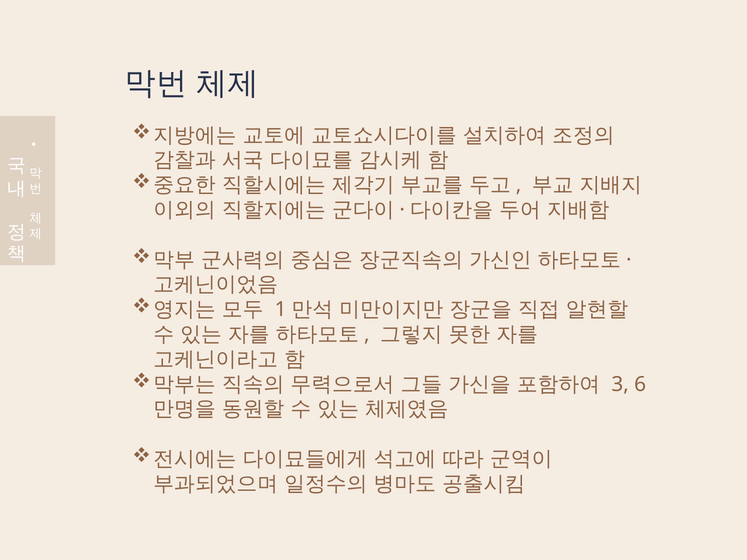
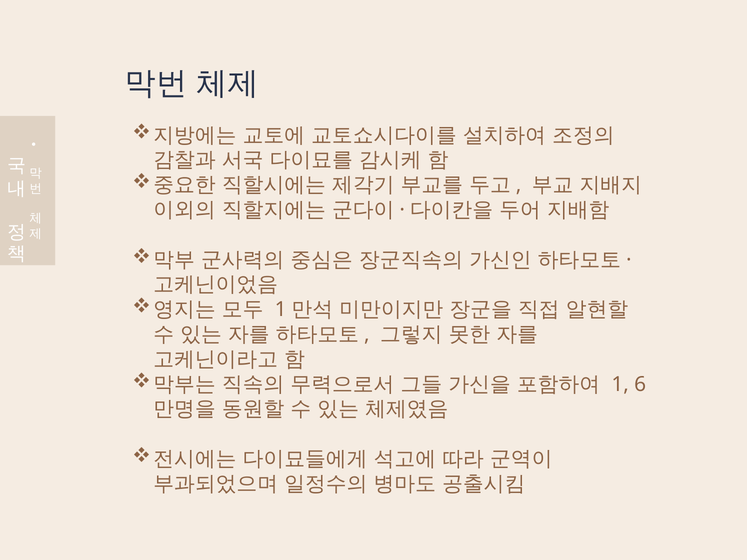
3: 3 -> 1 (620, 384)
